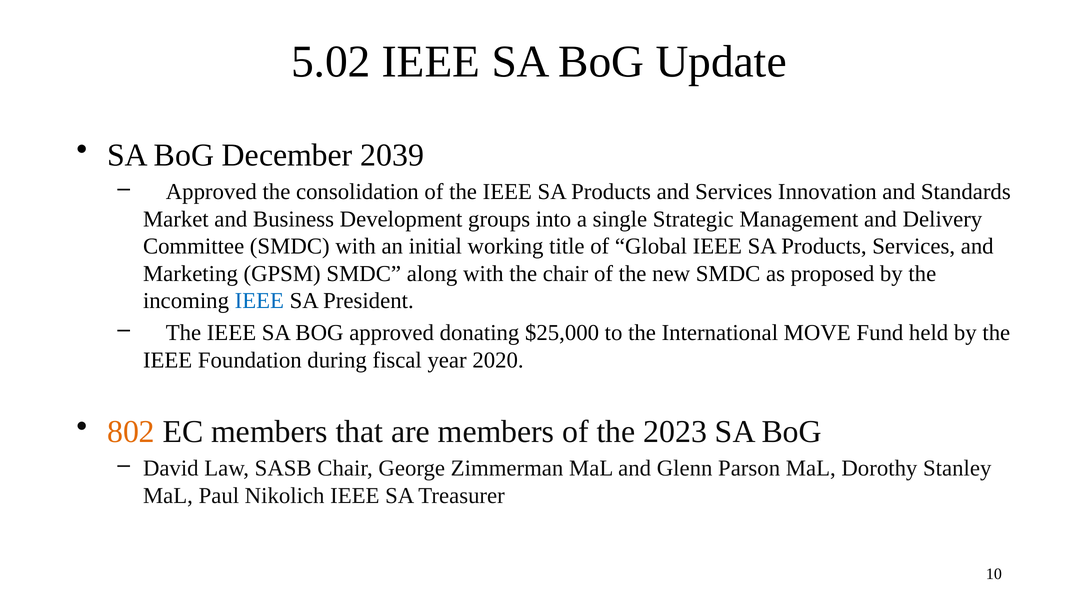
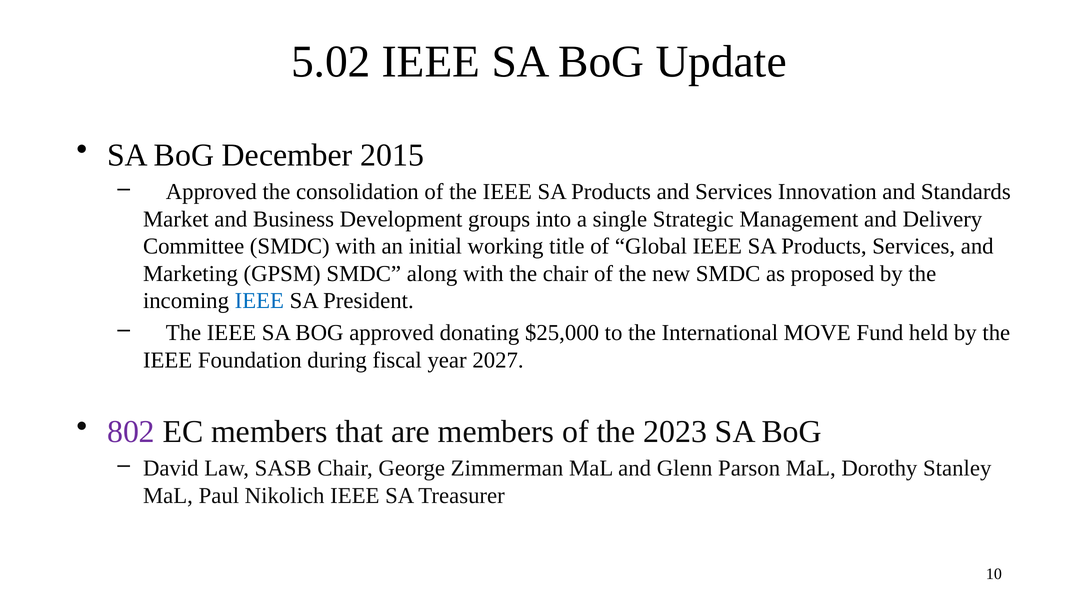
2039: 2039 -> 2015 (392, 155)
2020: 2020 -> 2027 (498, 360)
802 colour: orange -> purple (131, 432)
